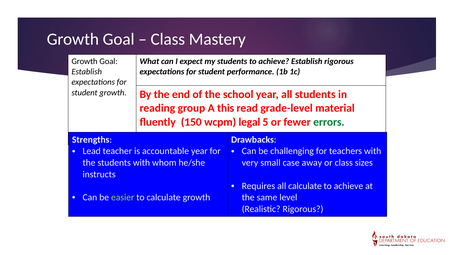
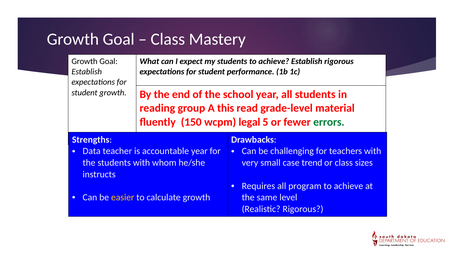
Lead: Lead -> Data (92, 151)
away: away -> trend (312, 163)
all calculate: calculate -> program (305, 186)
easier colour: light green -> yellow (123, 198)
